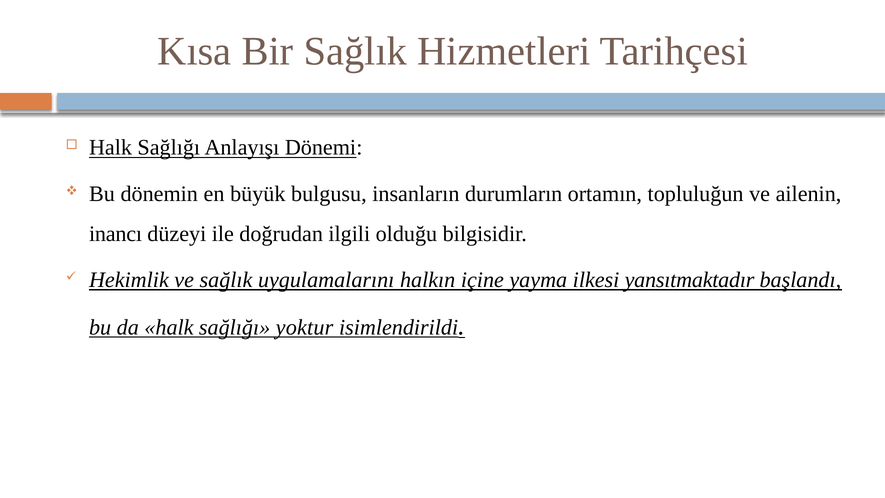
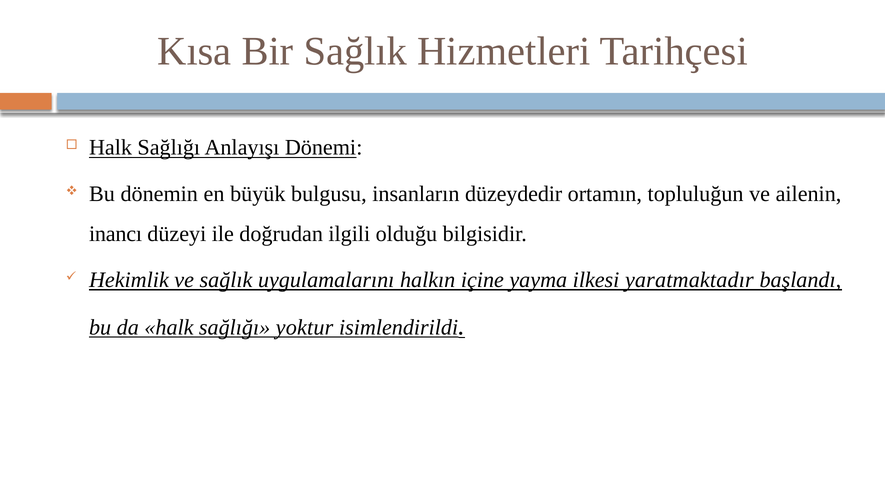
durumların: durumların -> düzeydedir (514, 194)
yansıtmaktadır: yansıtmaktadır -> yaratmaktadır (689, 280)
